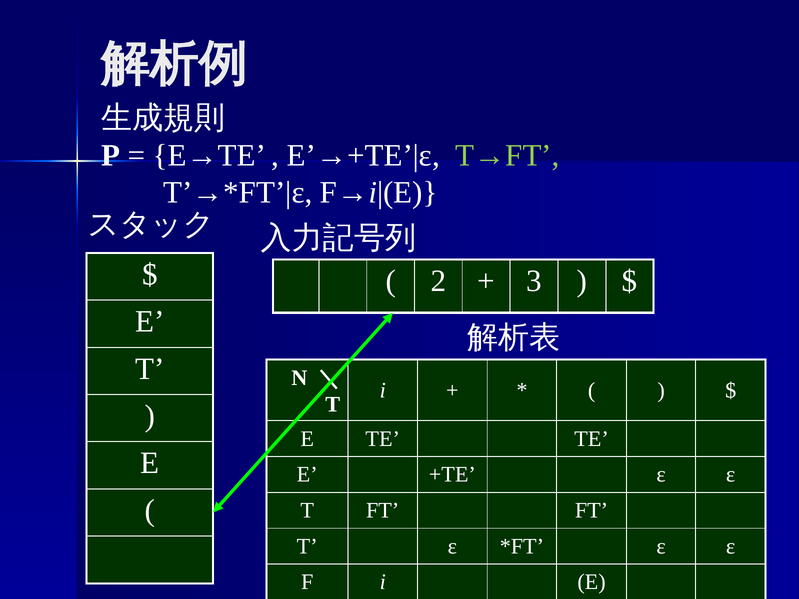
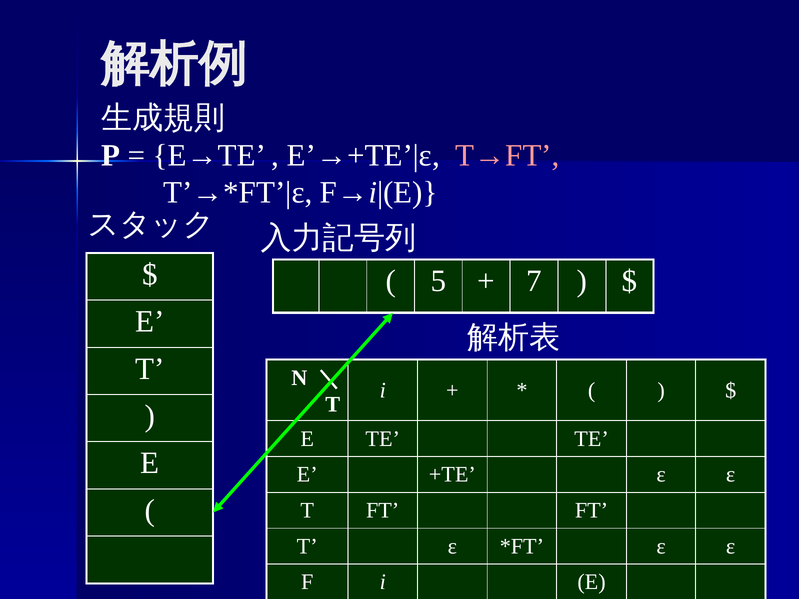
T→FT colour: light green -> pink (507, 155)
2: 2 -> 5 (438, 281)
3: 3 -> 7 (534, 281)
